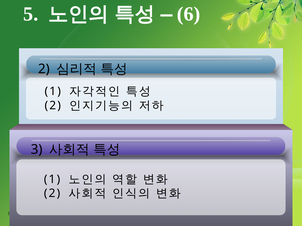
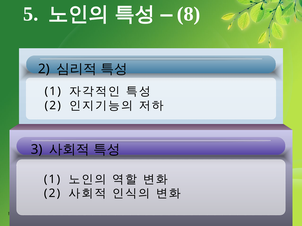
6: 6 -> 8 (189, 14)
